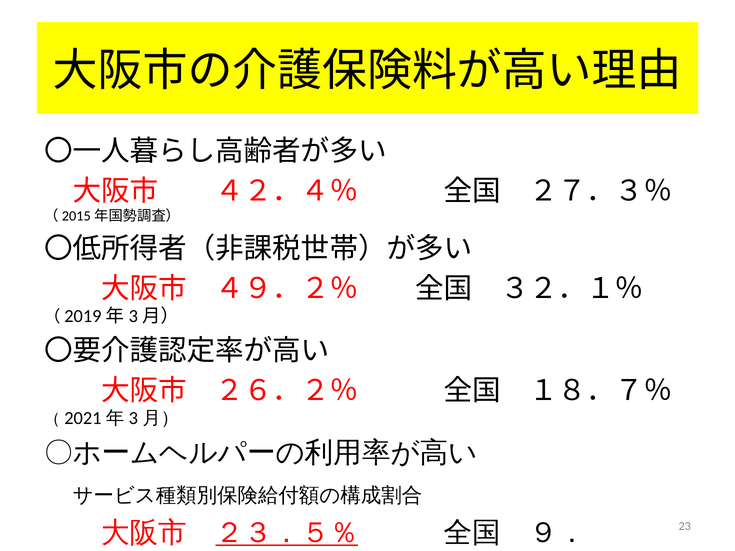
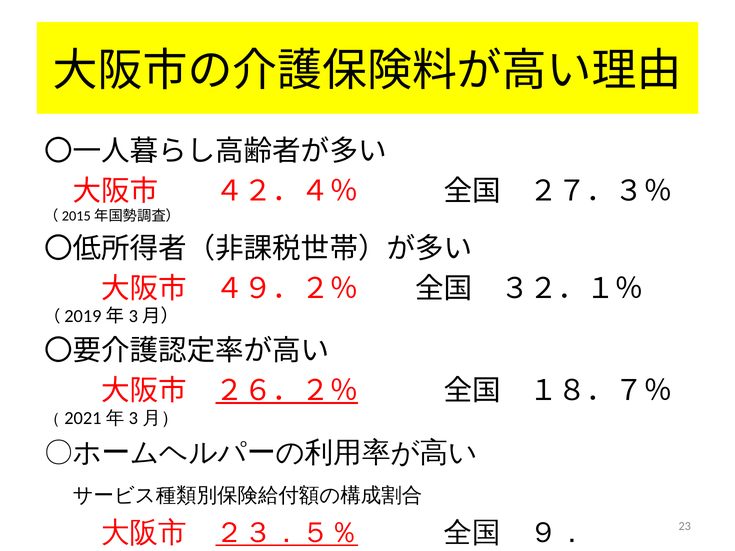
２６．２％ underline: none -> present (287, 391)
